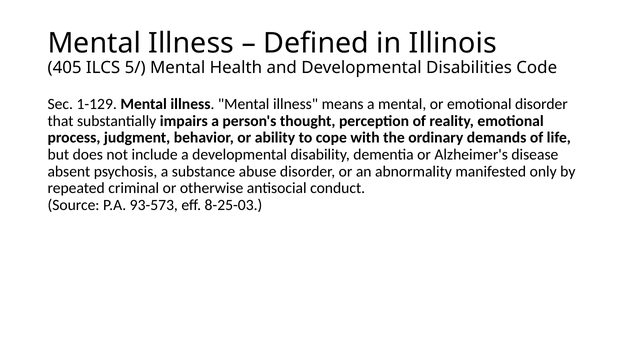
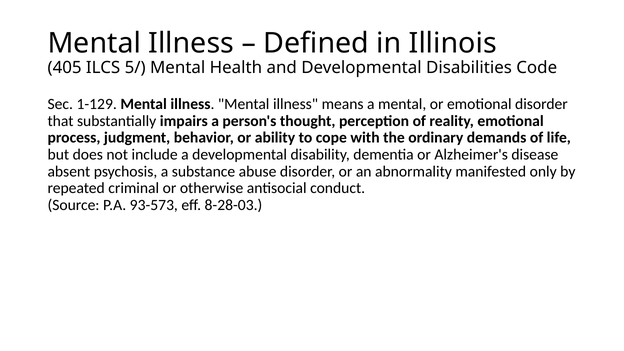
8-25-03: 8-25-03 -> 8-28-03 (233, 205)
